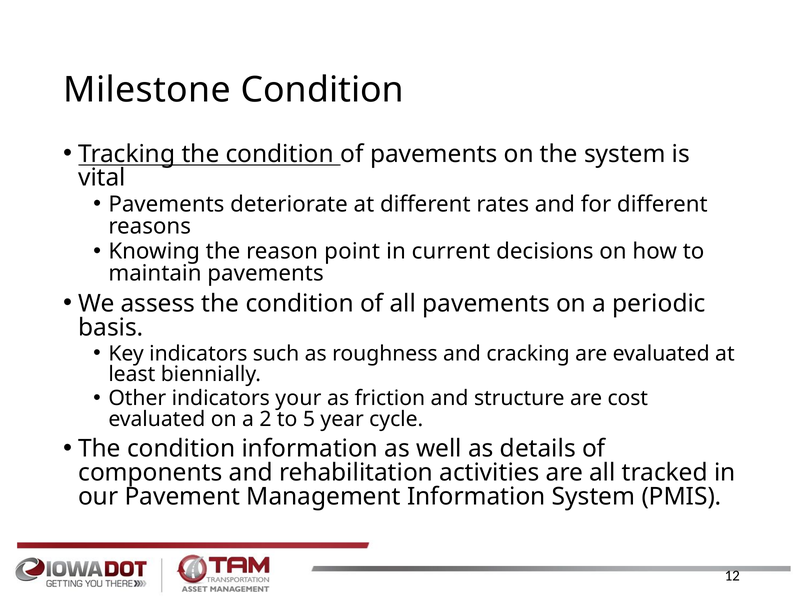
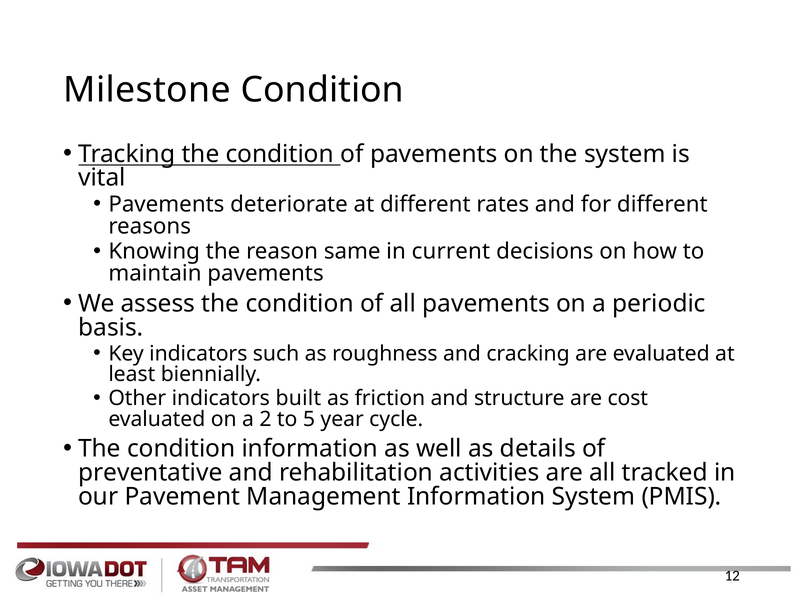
point: point -> same (352, 251)
your: your -> built (298, 398)
components: components -> preventative (150, 472)
